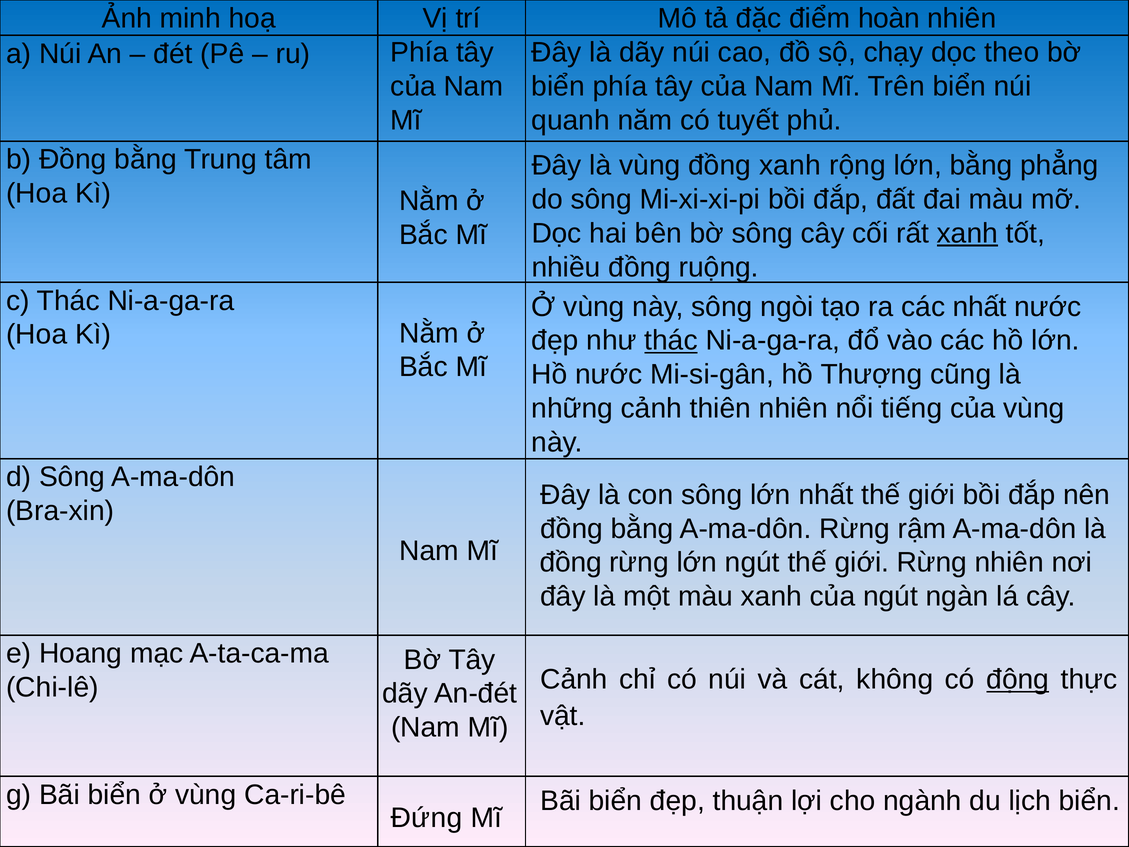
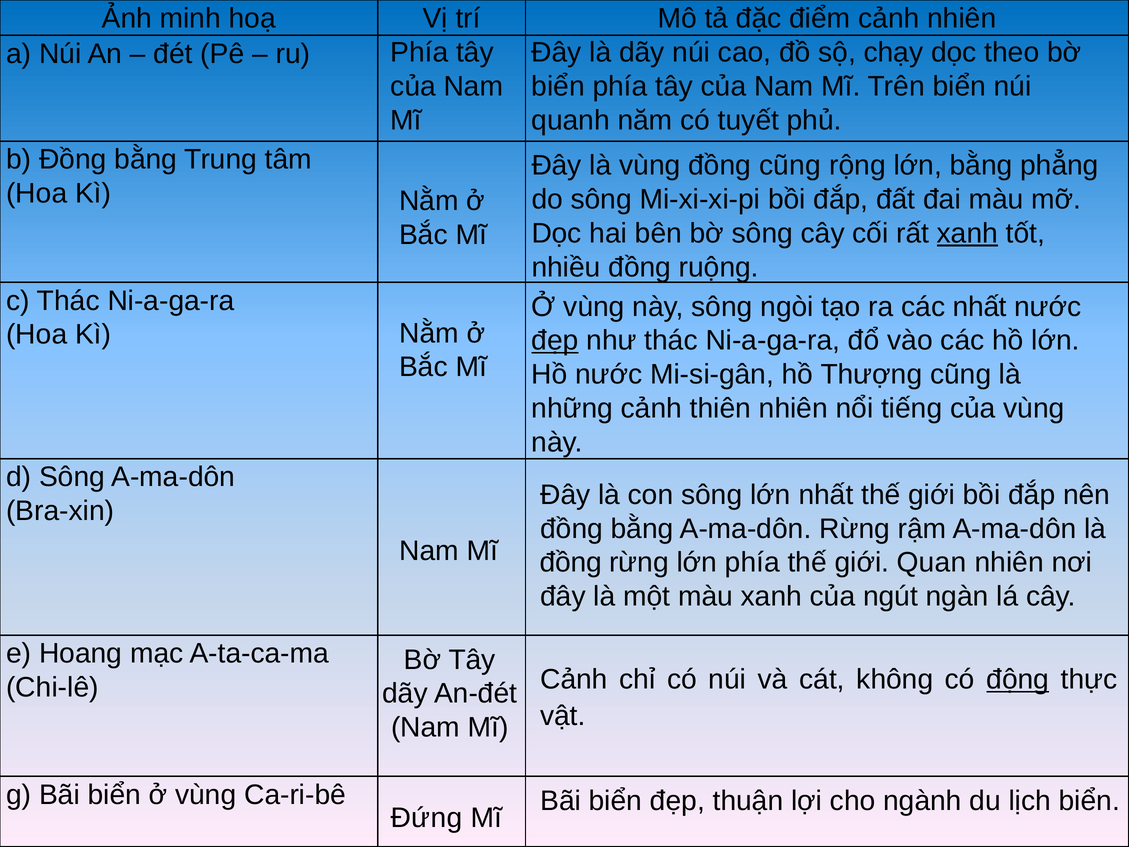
điểm hoàn: hoàn -> cảnh (889, 18)
đồng xanh: xanh -> cũng (790, 166)
đẹp underline: none -> present (555, 341)
thác underline: present -> none (671, 341)
lớn ngút: ngút -> phía (752, 562)
giới Rừng: Rừng -> Quan (932, 562)
